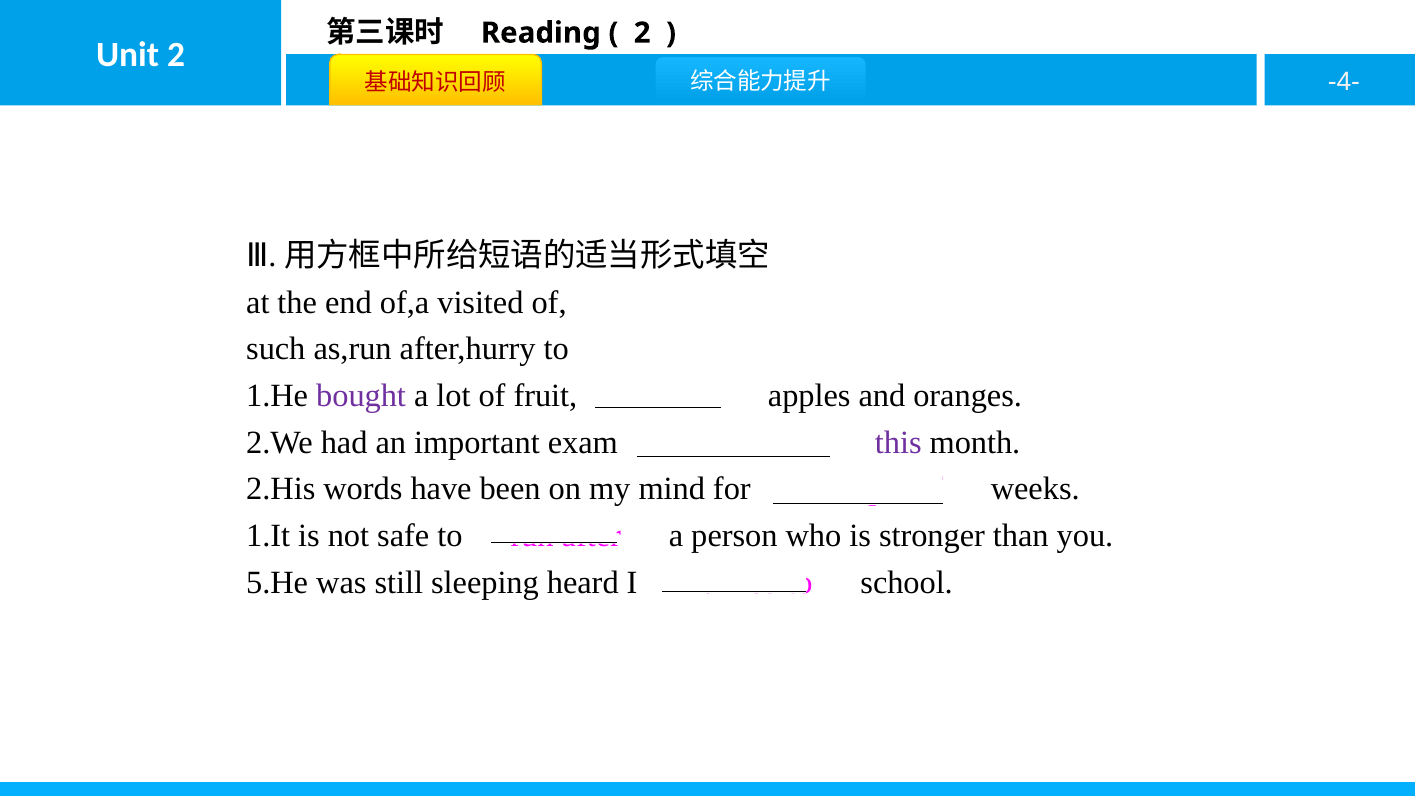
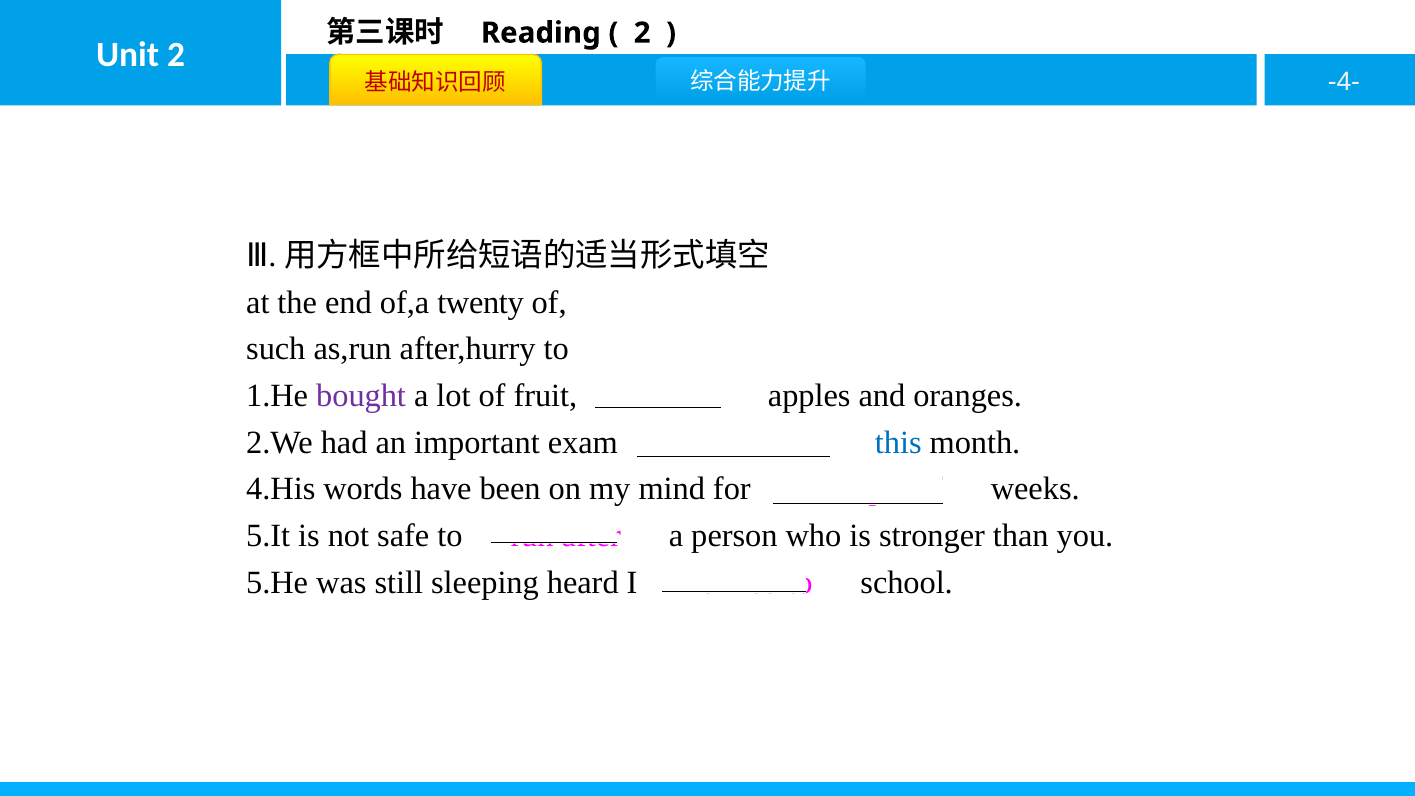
visited: visited -> twenty (481, 302)
this colour: purple -> blue (898, 442)
2.His: 2.His -> 4.His (281, 489)
1.It: 1.It -> 5.It (268, 536)
